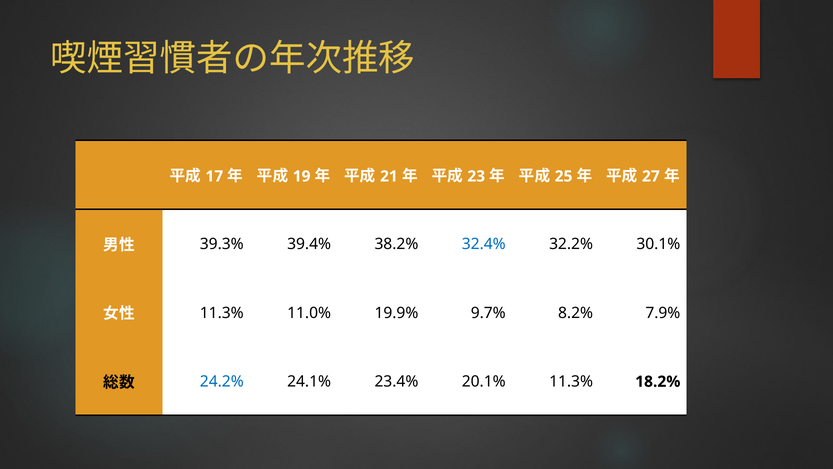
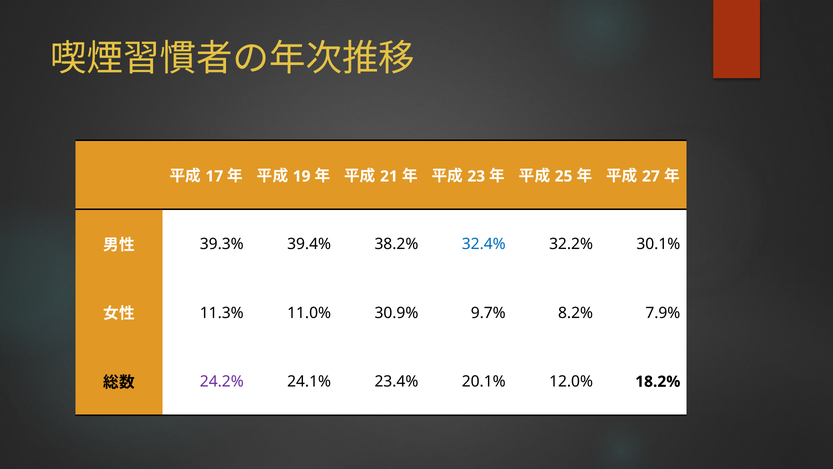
19.9%: 19.9% -> 30.9% (396, 313)
24.2% colour: blue -> purple (222, 381)
20.1% 11.3%: 11.3% -> 12.0% (571, 381)
